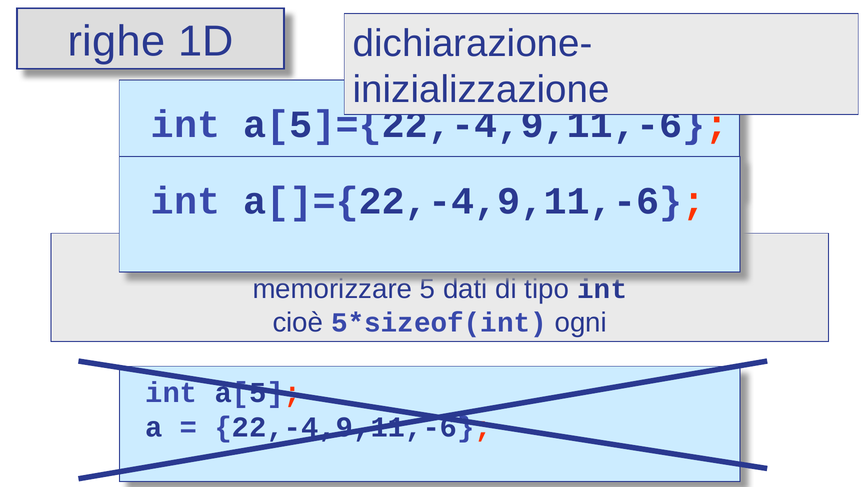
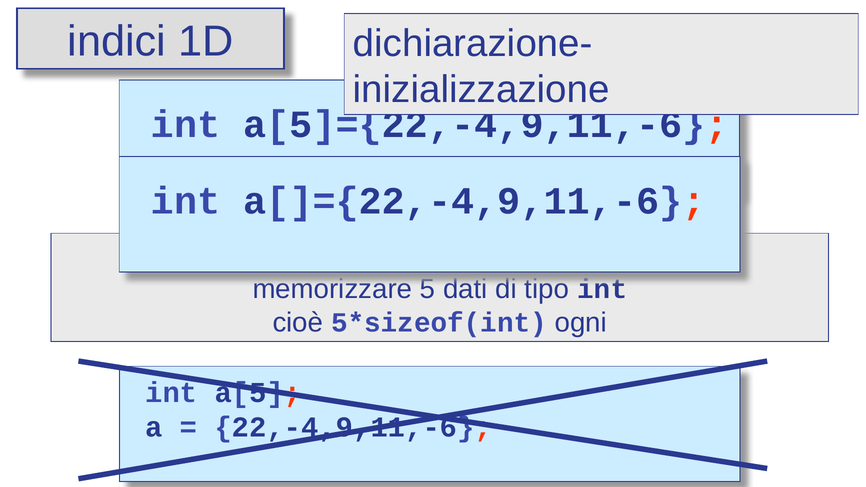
righe: righe -> indici (117, 42)
